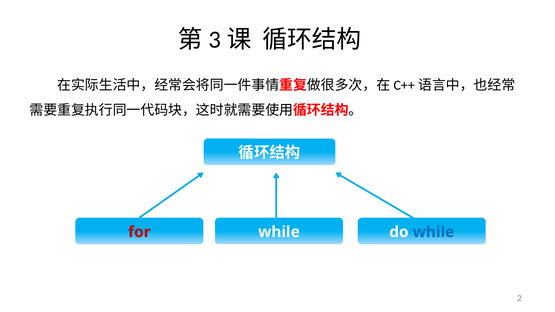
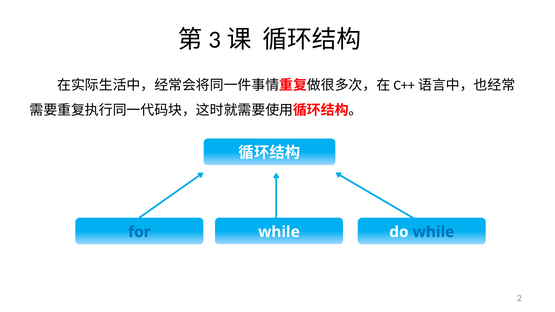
for colour: red -> blue (139, 232)
